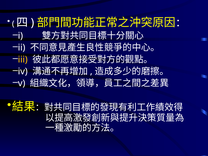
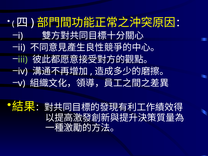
iii colour: yellow -> light green (23, 59)
